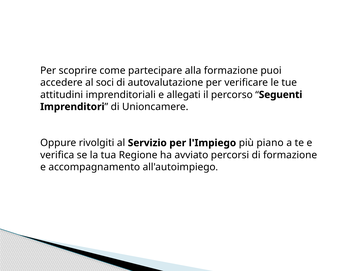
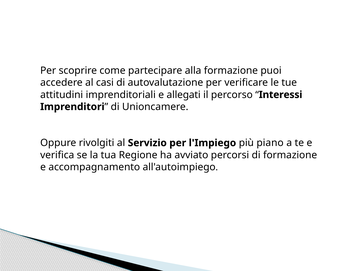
soci: soci -> casi (105, 83)
Seguenti: Seguenti -> Interessi (281, 95)
